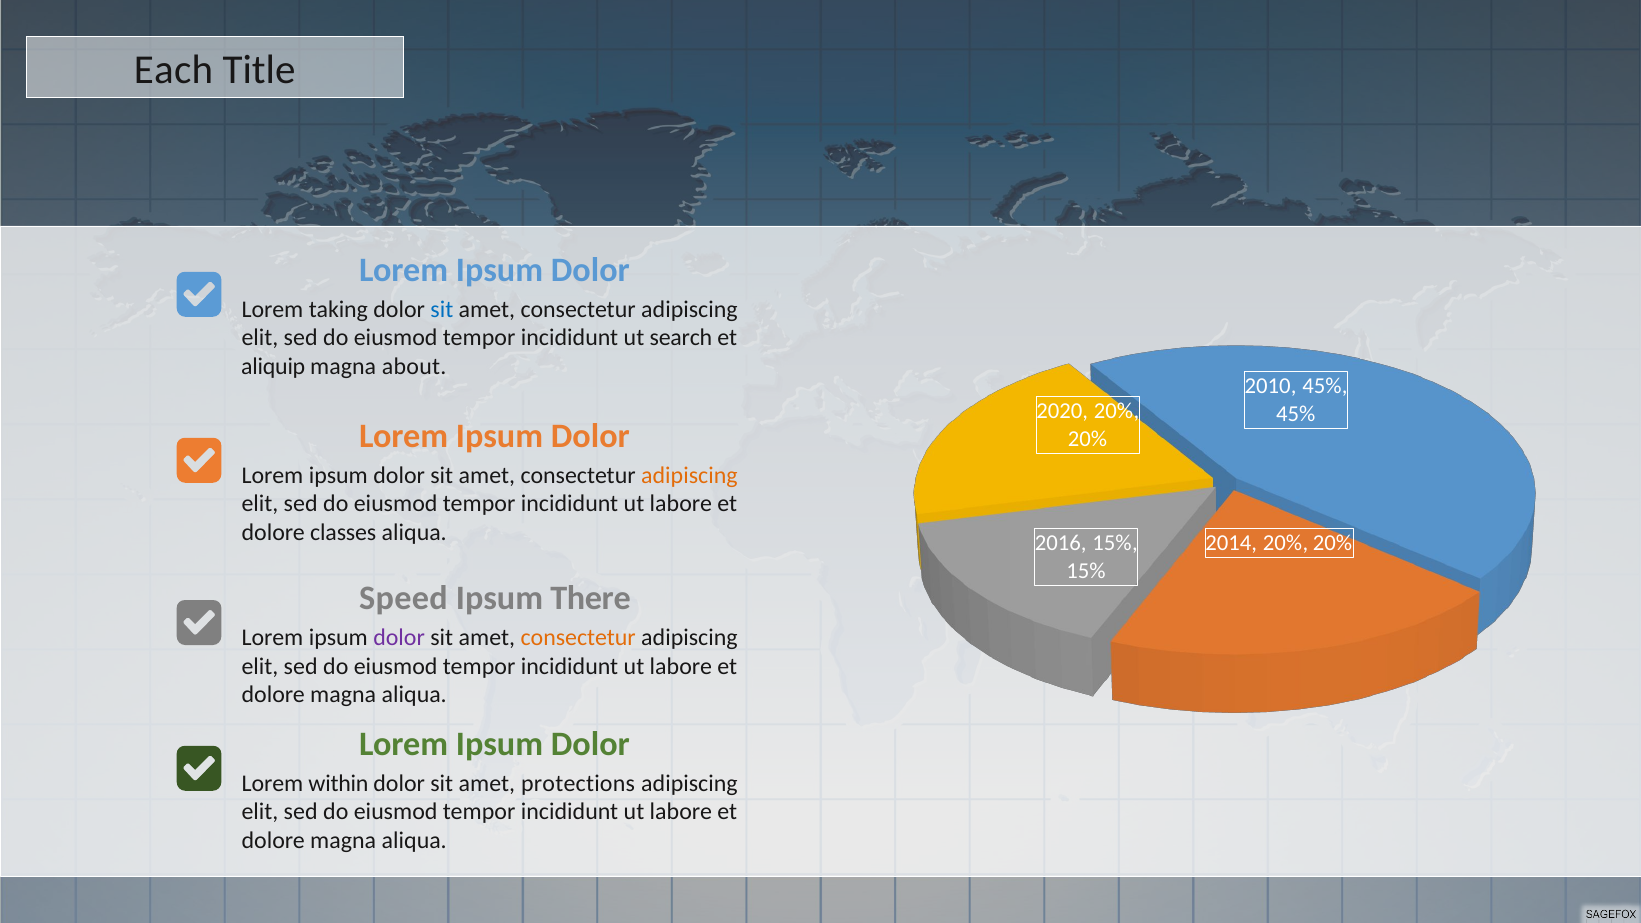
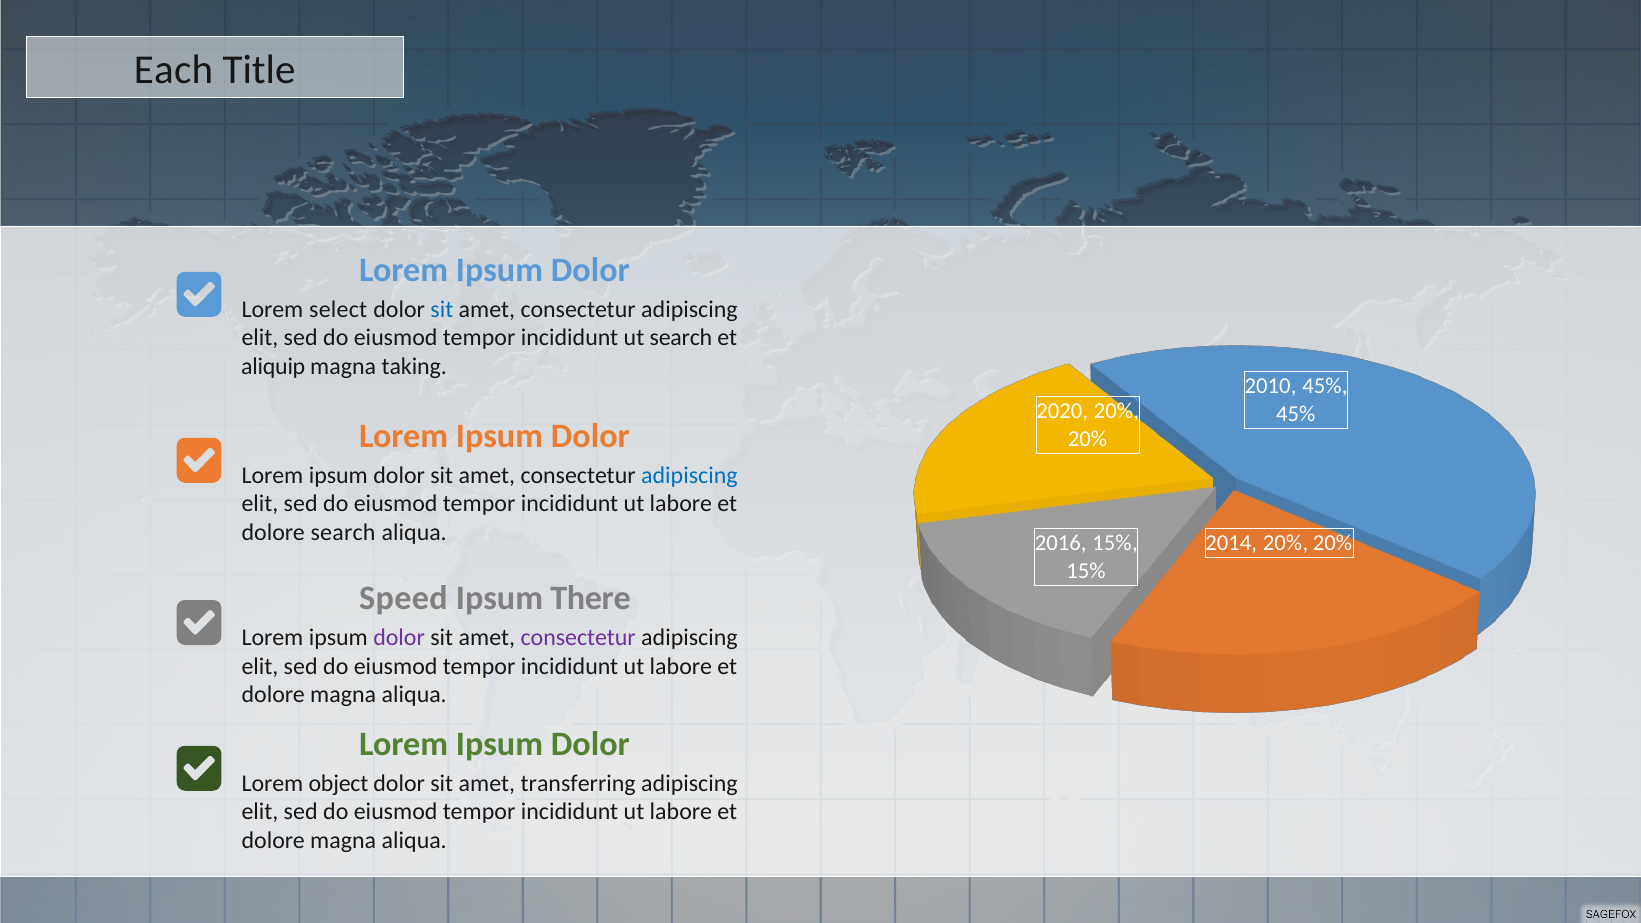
taking: taking -> select (338, 309)
about: about -> taking (414, 367)
adipiscing colour: orange -> blue (689, 475)
dolore classes: classes -> search (343, 533)
consectetur colour: orange -> purple (578, 637)
within: within -> object (338, 783)
protections: protections -> transferring (578, 783)
